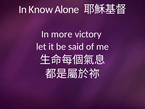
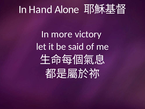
Know: Know -> Hand (41, 9)
